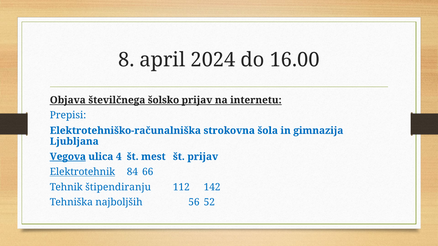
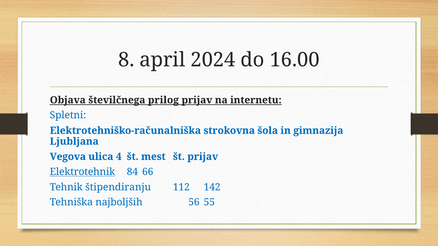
šolsko: šolsko -> prilog (163, 100)
Prepisi: Prepisi -> Spletni (68, 115)
Vegova underline: present -> none (68, 157)
52: 52 -> 55 (209, 203)
